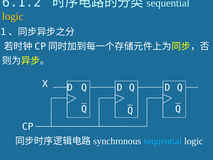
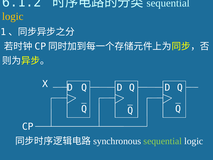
sequential colour: light blue -> light green (163, 141)
